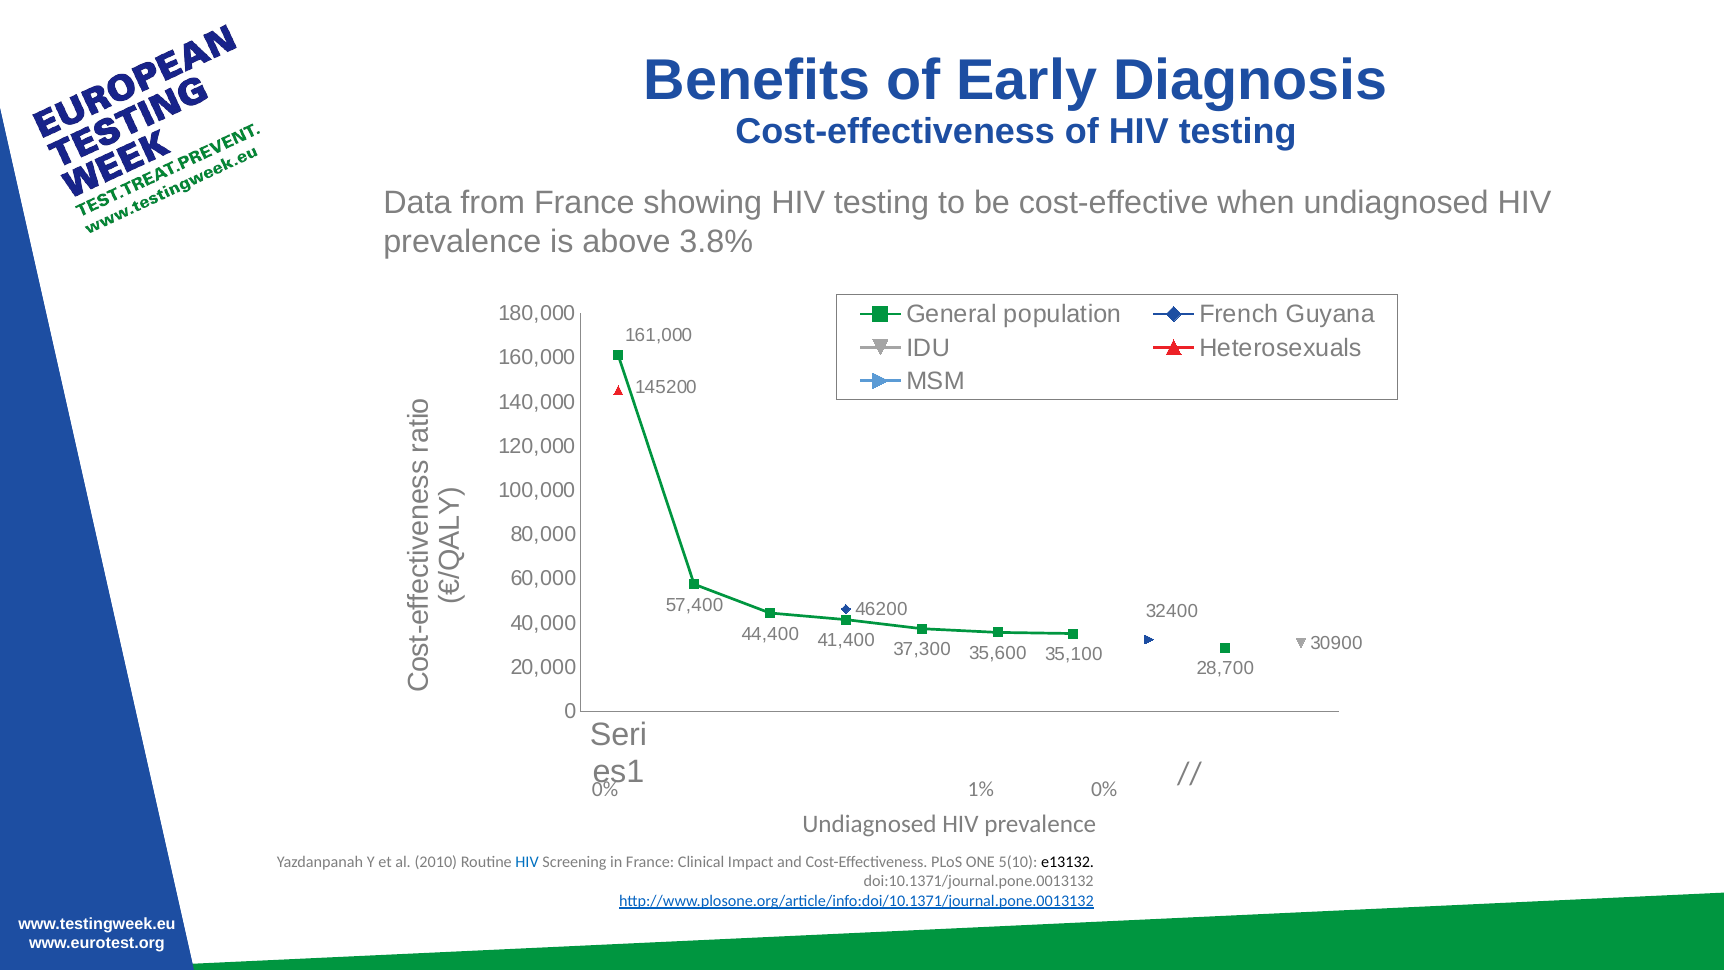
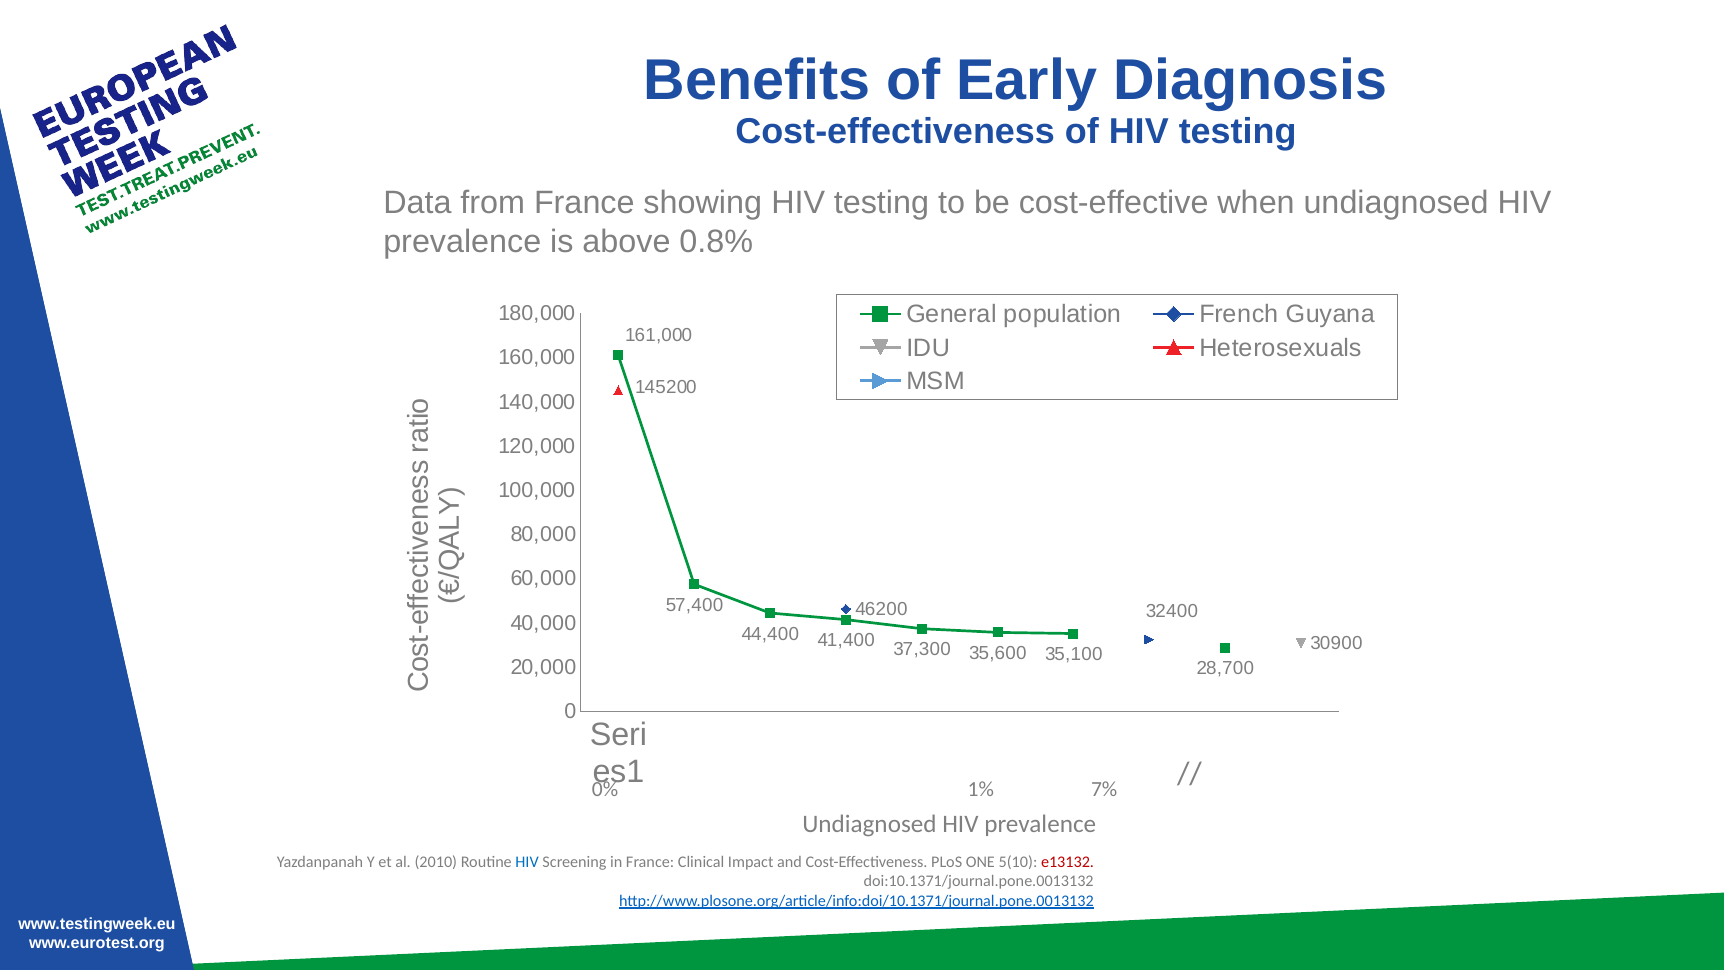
3.8%: 3.8% -> 0.8% (716, 241)
1% 0%: 0% -> 7% (1104, 789)
e13132 colour: black -> red (1068, 862)
